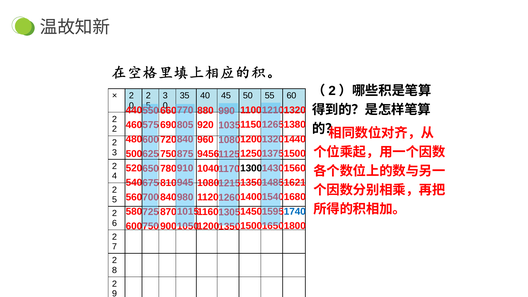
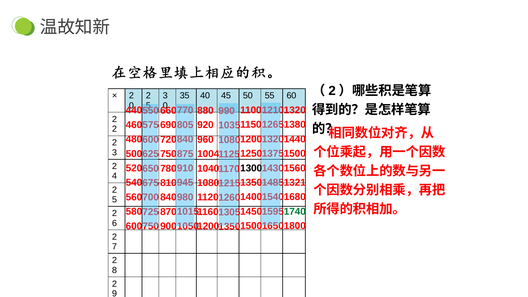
9456: 9456 -> 1004 (208, 154)
1621: 1621 -> 1321 (295, 183)
1740 colour: blue -> green (295, 212)
